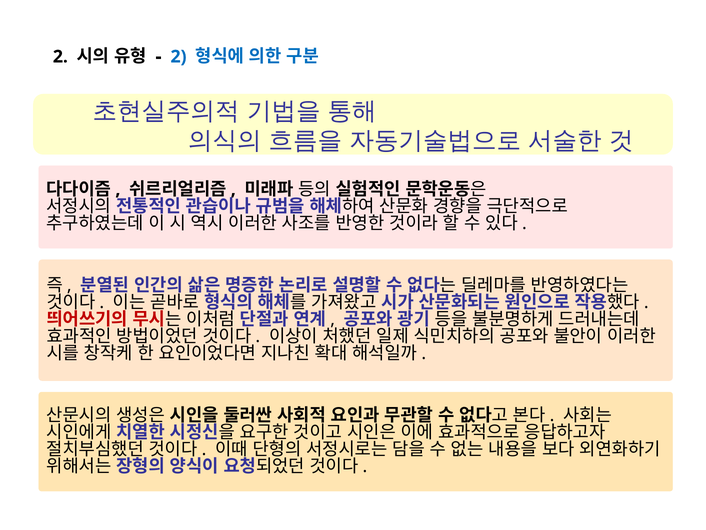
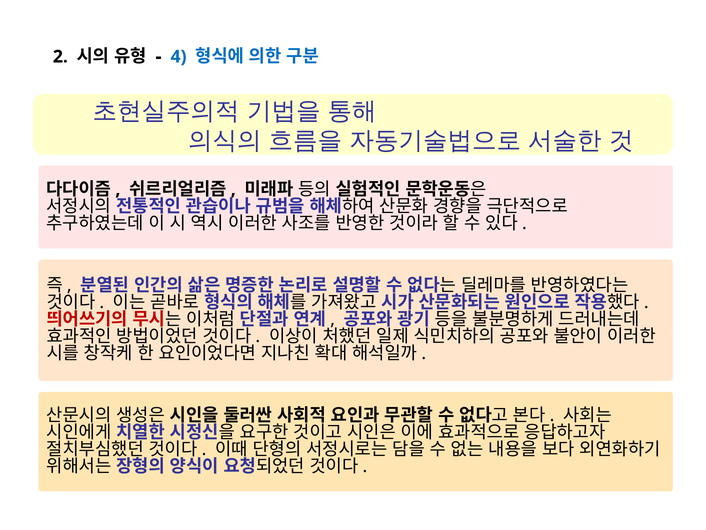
2: 2 -> 4 (179, 57)
